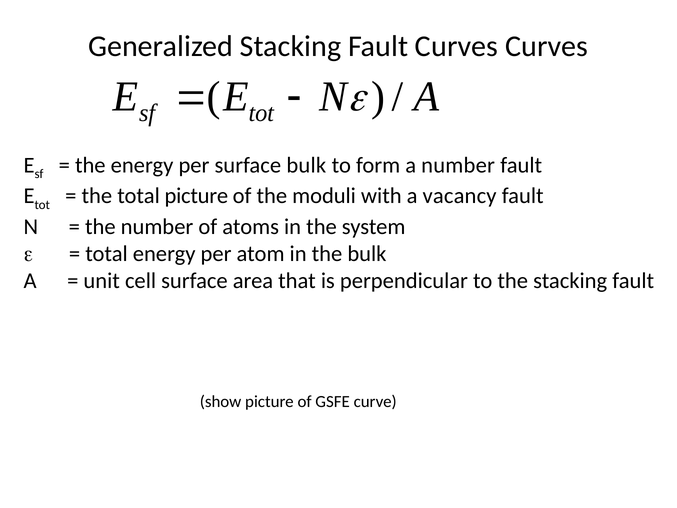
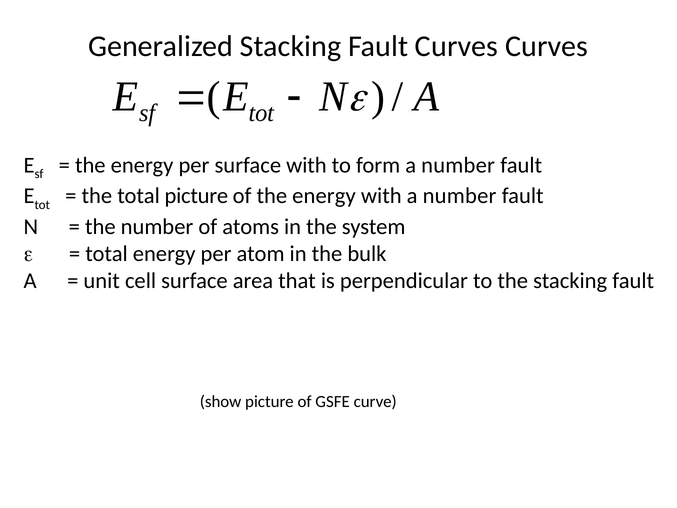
surface bulk: bulk -> with (306, 165)
of the moduli: moduli -> energy (324, 196)
with a vacancy: vacancy -> number (460, 196)
